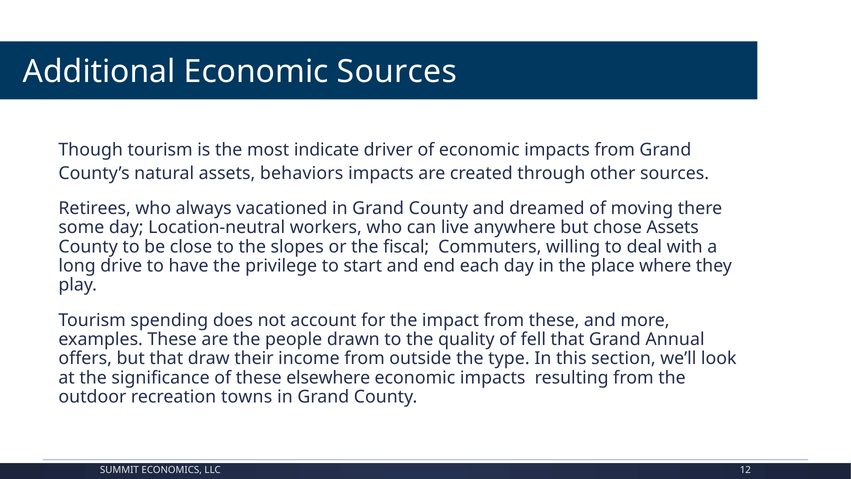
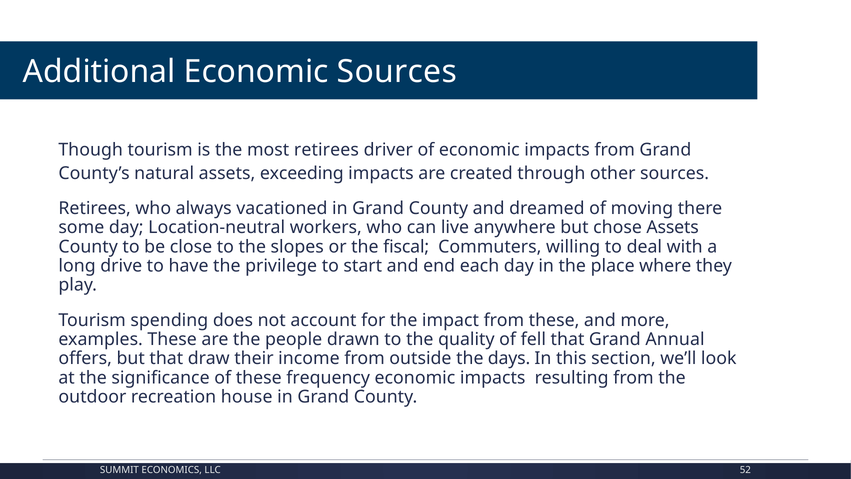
most indicate: indicate -> retirees (326, 150)
behaviors: behaviors -> exceeding (302, 173)
type: type -> days (509, 358)
elsewhere: elsewhere -> frequency (328, 378)
towns: towns -> house (247, 397)
12: 12 -> 52 (745, 470)
